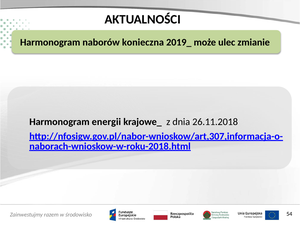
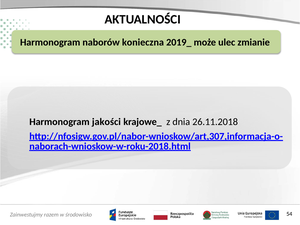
energii: energii -> jakości (106, 122)
